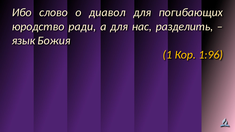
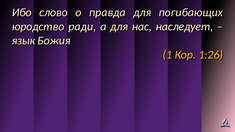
диавол: диавол -> правда (107, 12)
разделить: разделить -> наследует (184, 27)
1:96: 1:96 -> 1:26 (211, 55)
